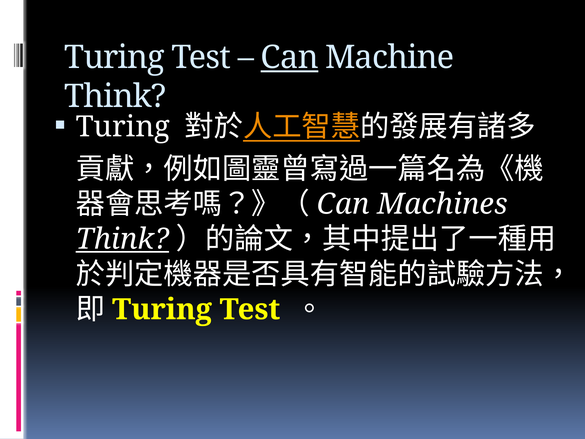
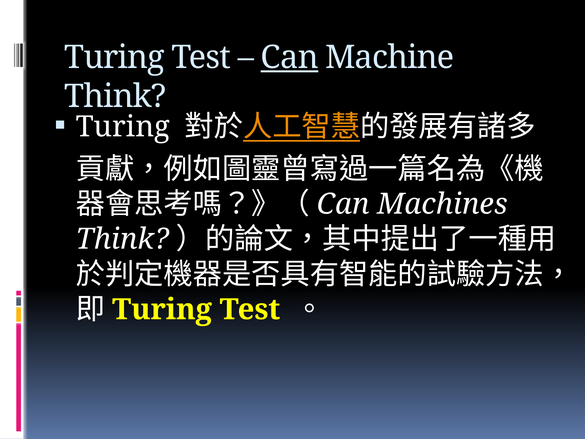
Think underline: present -> none (122, 239)
